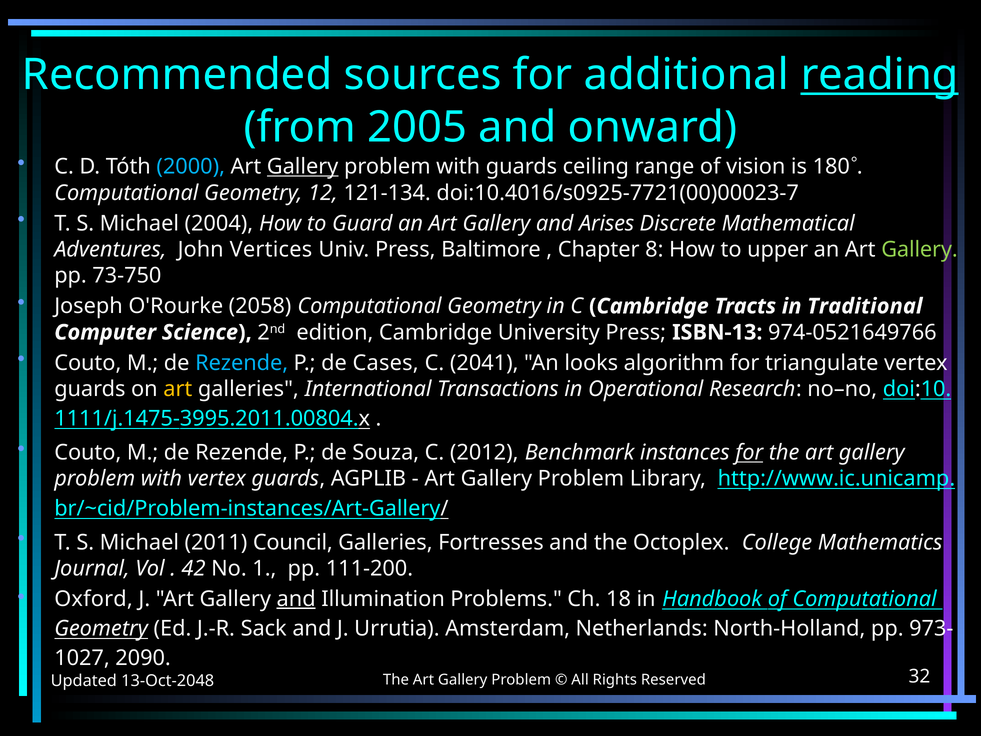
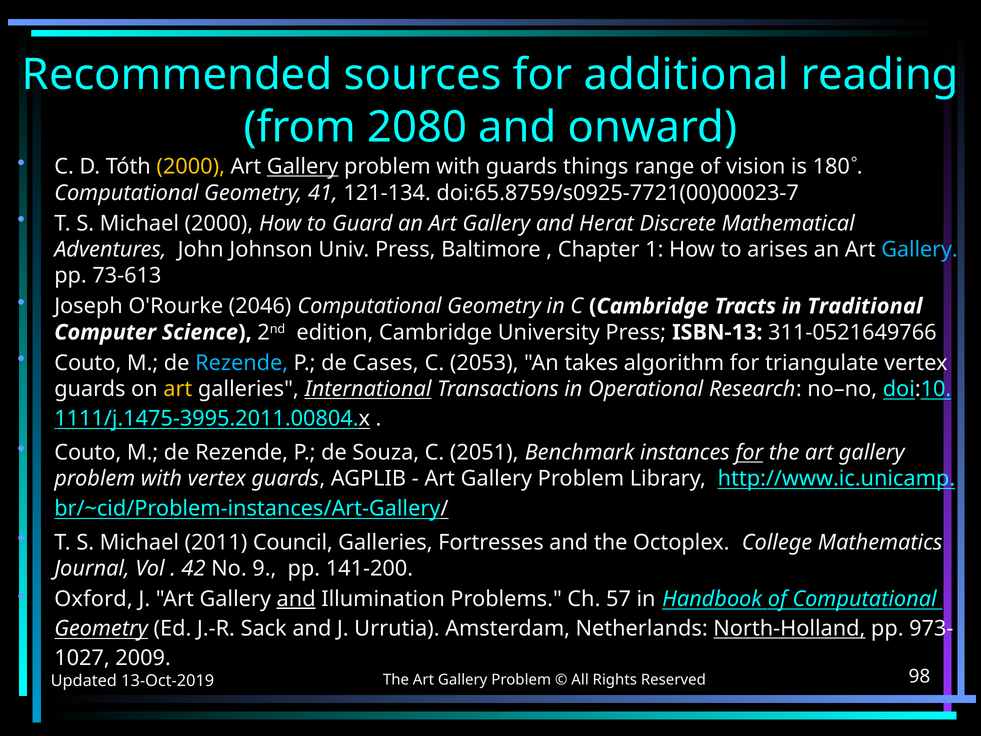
reading underline: present -> none (880, 75)
2005: 2005 -> 2080 (417, 127)
2000 colour: light blue -> yellow (191, 167)
ceiling: ceiling -> things (596, 167)
12: 12 -> 41 (323, 193)
doi:10.4016/s0925-7721(00)00023-7: doi:10.4016/s0925-7721(00)00023-7 -> doi:65.8759/s0925-7721(00)00023-7 (618, 193)
Michael 2004: 2004 -> 2000 (219, 223)
Arises: Arises -> Herat (606, 223)
Vertices: Vertices -> Johnson (271, 249)
8: 8 -> 1 (654, 249)
upper: upper -> arises (778, 249)
Gallery colour: light green -> light blue (920, 249)
73-750: 73-750 -> 73-613 (127, 276)
2058: 2058 -> 2046 (260, 306)
974-0521649766: 974-0521649766 -> 311-0521649766 (852, 332)
2041: 2041 -> 2053 (484, 363)
looks: looks -> takes (591, 363)
International underline: none -> present (368, 389)
2012: 2012 -> 2051 (484, 452)
1: 1 -> 9 (264, 568)
111-200: 111-200 -> 141-200 (369, 568)
18: 18 -> 57 (619, 599)
North-Holland underline: none -> present (789, 628)
2090: 2090 -> 2009 (143, 658)
13-Oct-2048: 13-Oct-2048 -> 13-Oct-2019 (168, 681)
32: 32 -> 98 (919, 676)
